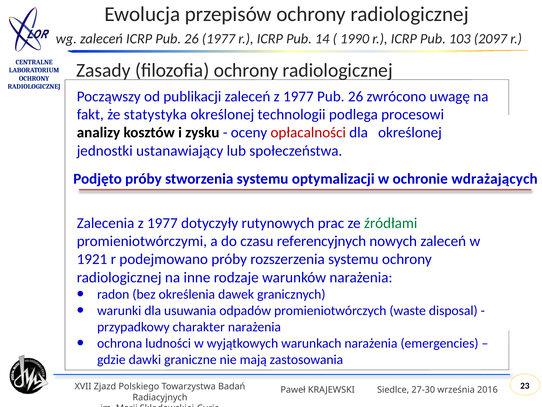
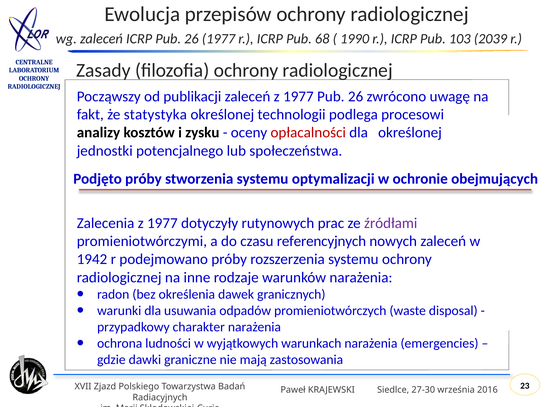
14: 14 -> 68 (322, 39)
2097: 2097 -> 2039 (490, 39)
ustanawiający: ustanawiający -> potencjalnego (180, 151)
wdrażających: wdrażających -> obejmujących (495, 179)
źródłami colour: green -> purple (391, 223)
1921: 1921 -> 1942 (92, 259)
